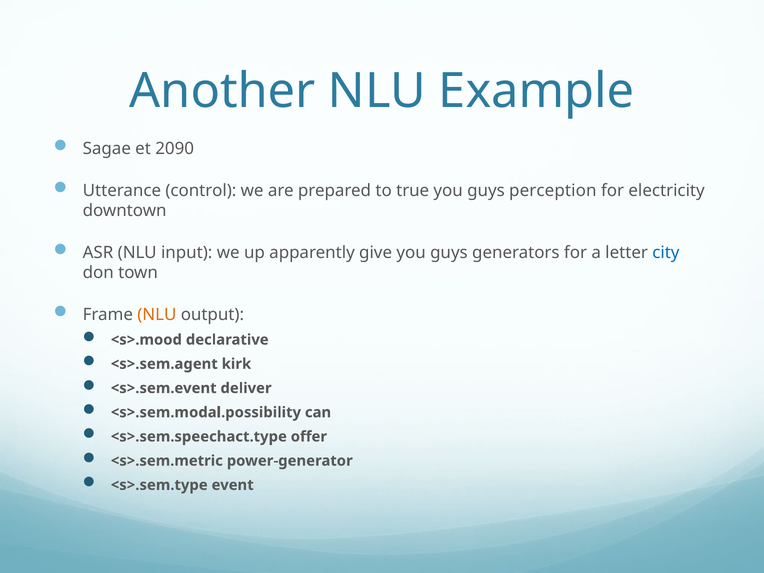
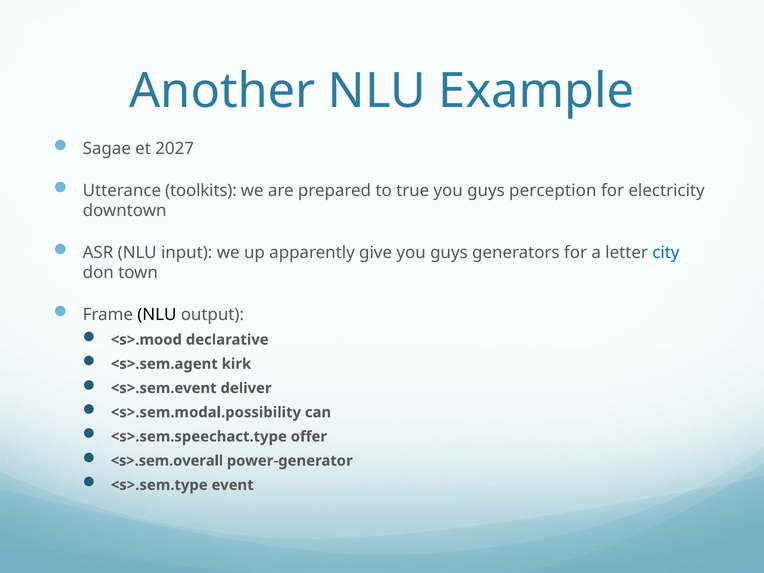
2090: 2090 -> 2027 (175, 149)
control: control -> toolkits (201, 190)
NLU colour: orange -> black (157, 314)
<s>.sem.metric: <s>.sem.metric -> <s>.sem.overall (167, 461)
